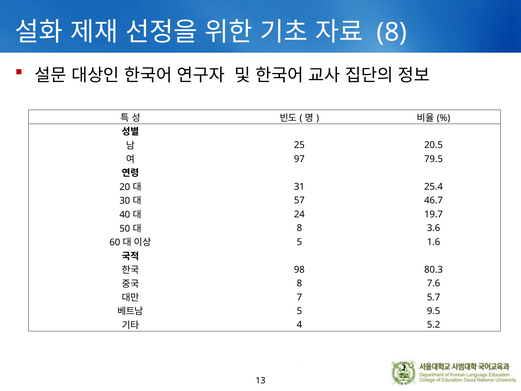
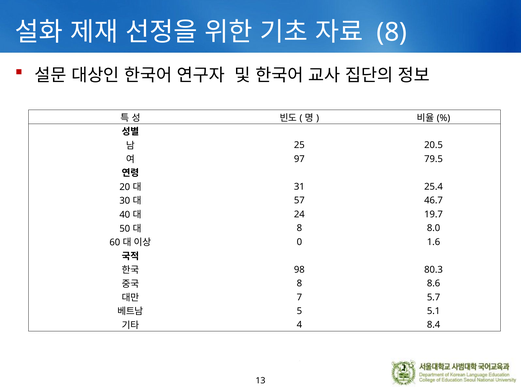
3.6: 3.6 -> 8.0 (434, 228)
5: 5 -> 0 (299, 242)
7.6: 7.6 -> 8.6 (434, 283)
9.5: 9.5 -> 5.1 (434, 311)
5.2: 5.2 -> 8.4 (434, 325)
